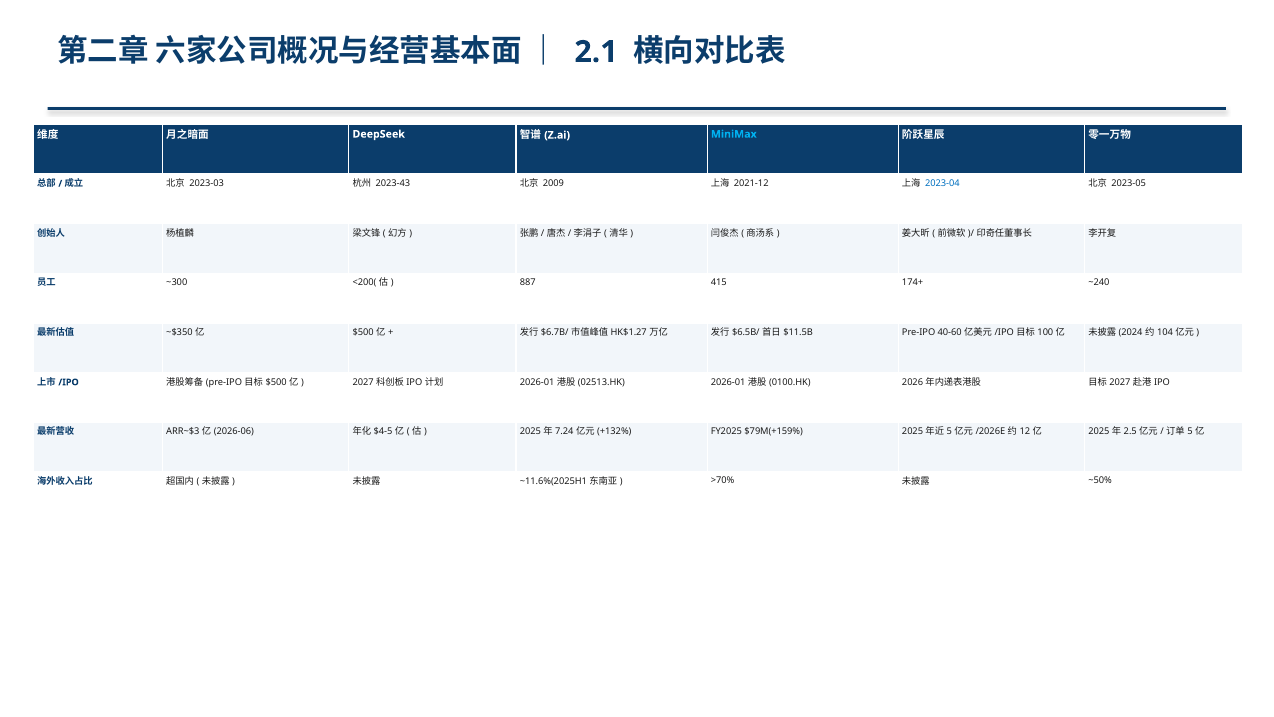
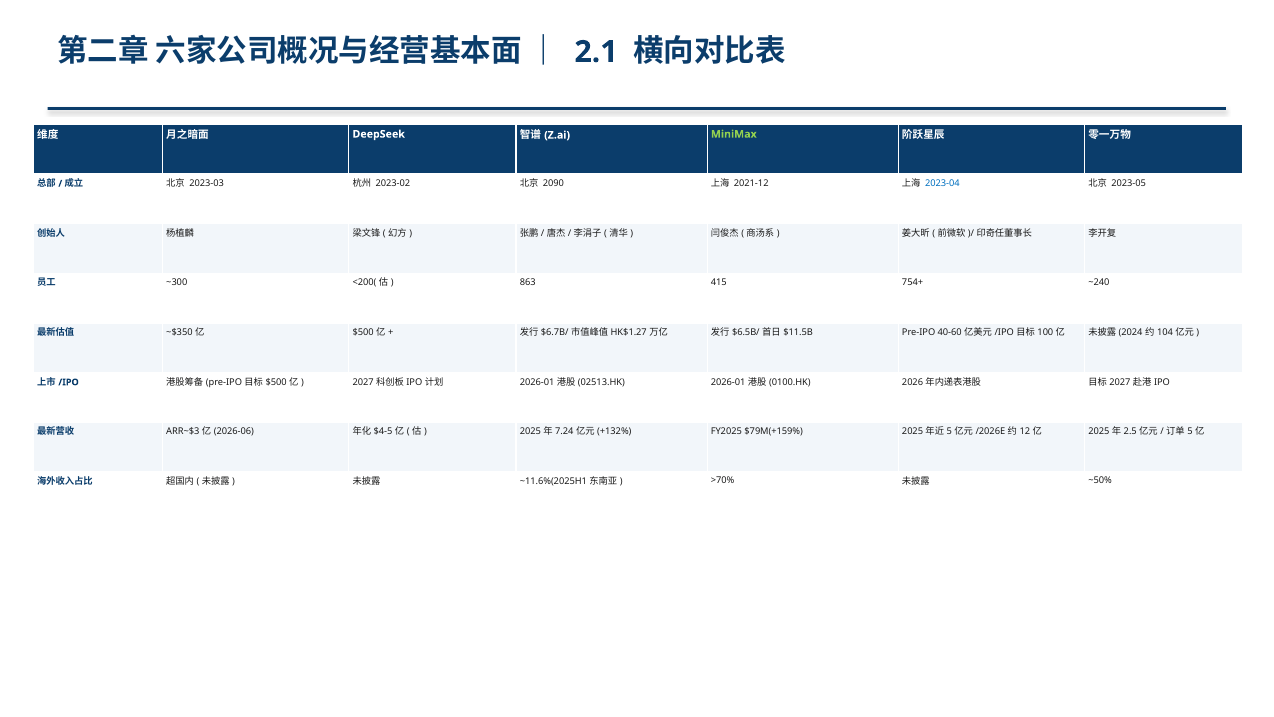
MiniMax colour: light blue -> light green (734, 134)
2023-43: 2023-43 -> 2023-02 (393, 183)
2009: 2009 -> 2090 (553, 183)
887: 887 -> 863 (528, 282)
174+: 174+ -> 754+ (913, 282)
